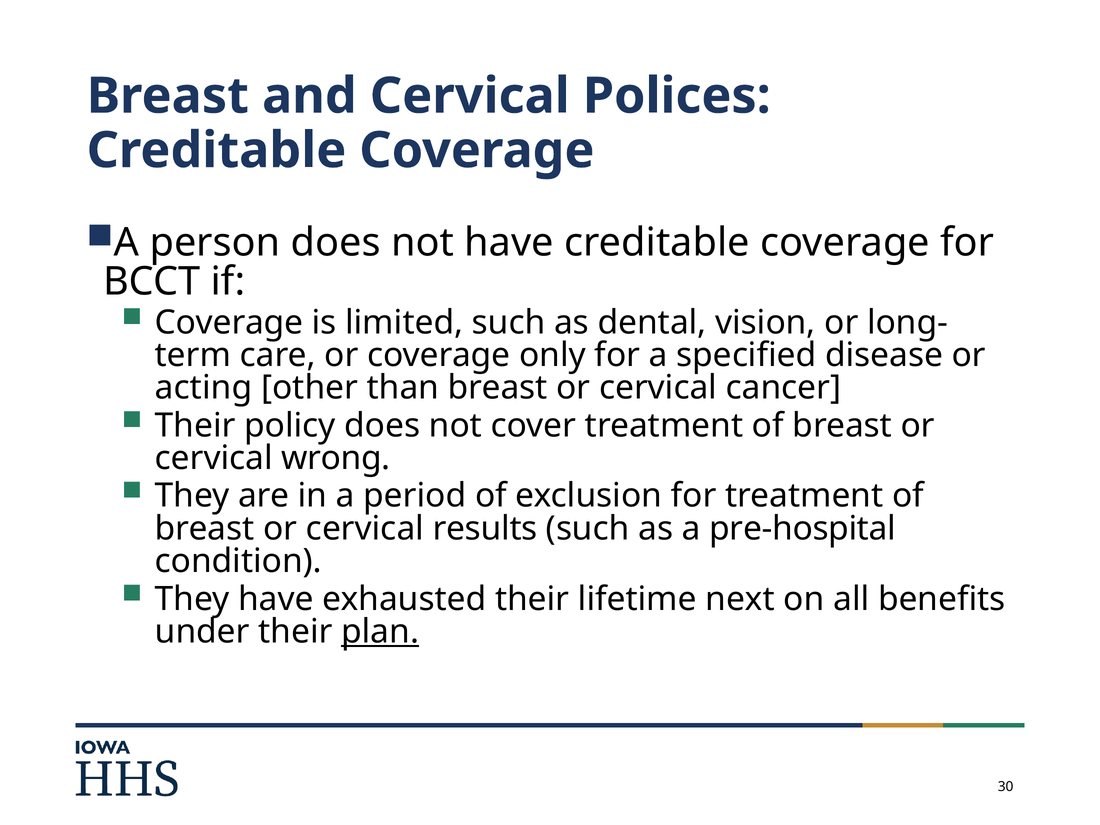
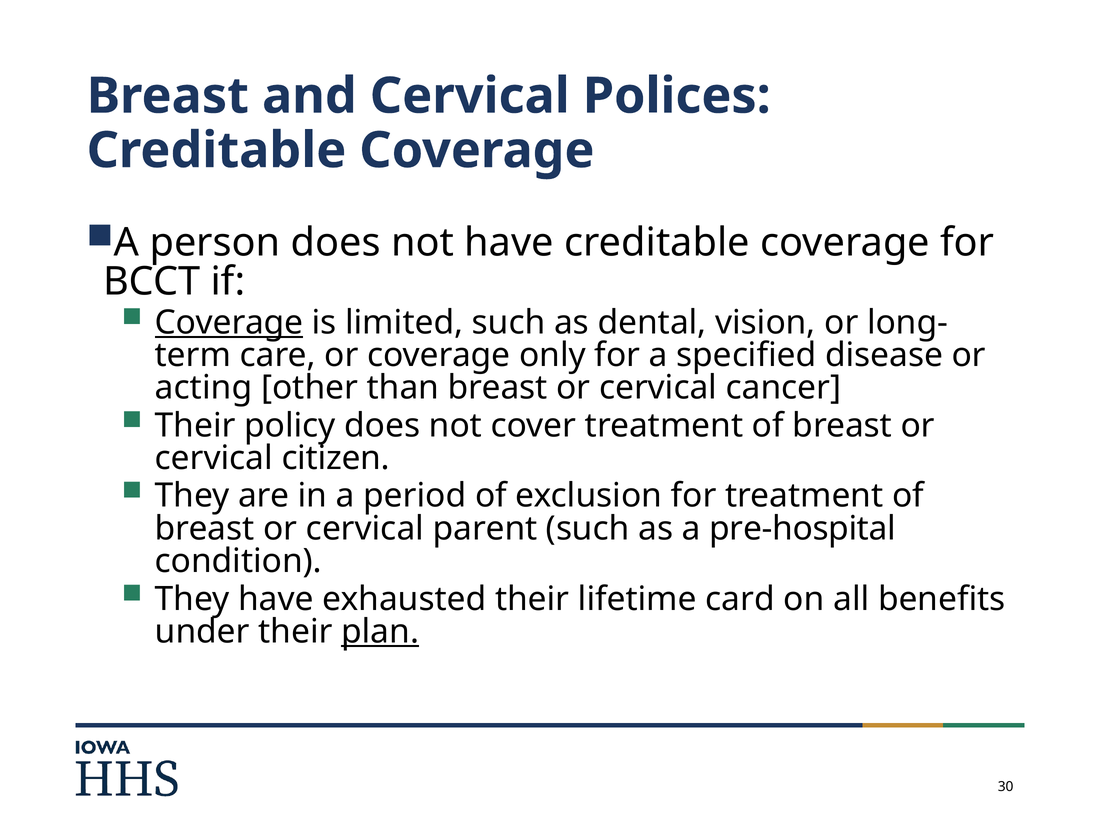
Coverage underline: none -> present (229, 322)
wrong: wrong -> citizen (336, 458)
results: results -> parent (485, 529)
next: next -> card (740, 599)
